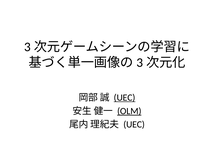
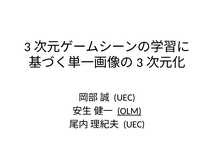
UEC underline: present -> none (125, 97)
